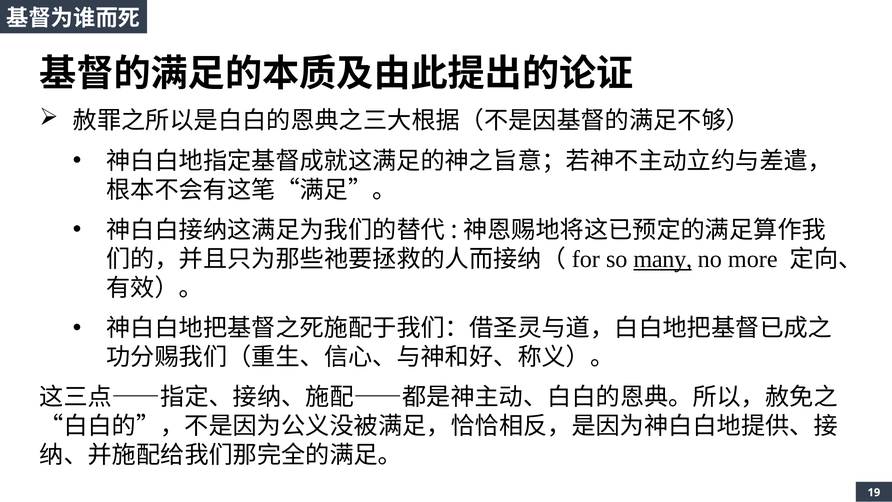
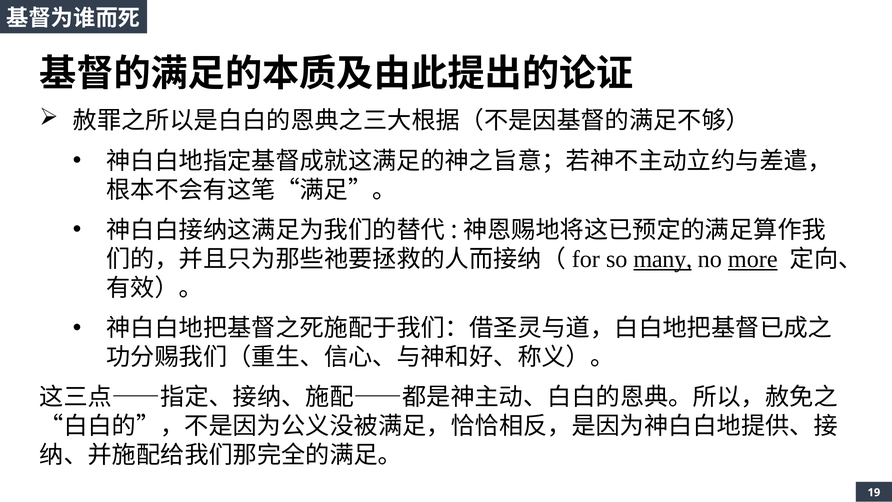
more underline: none -> present (753, 259)
